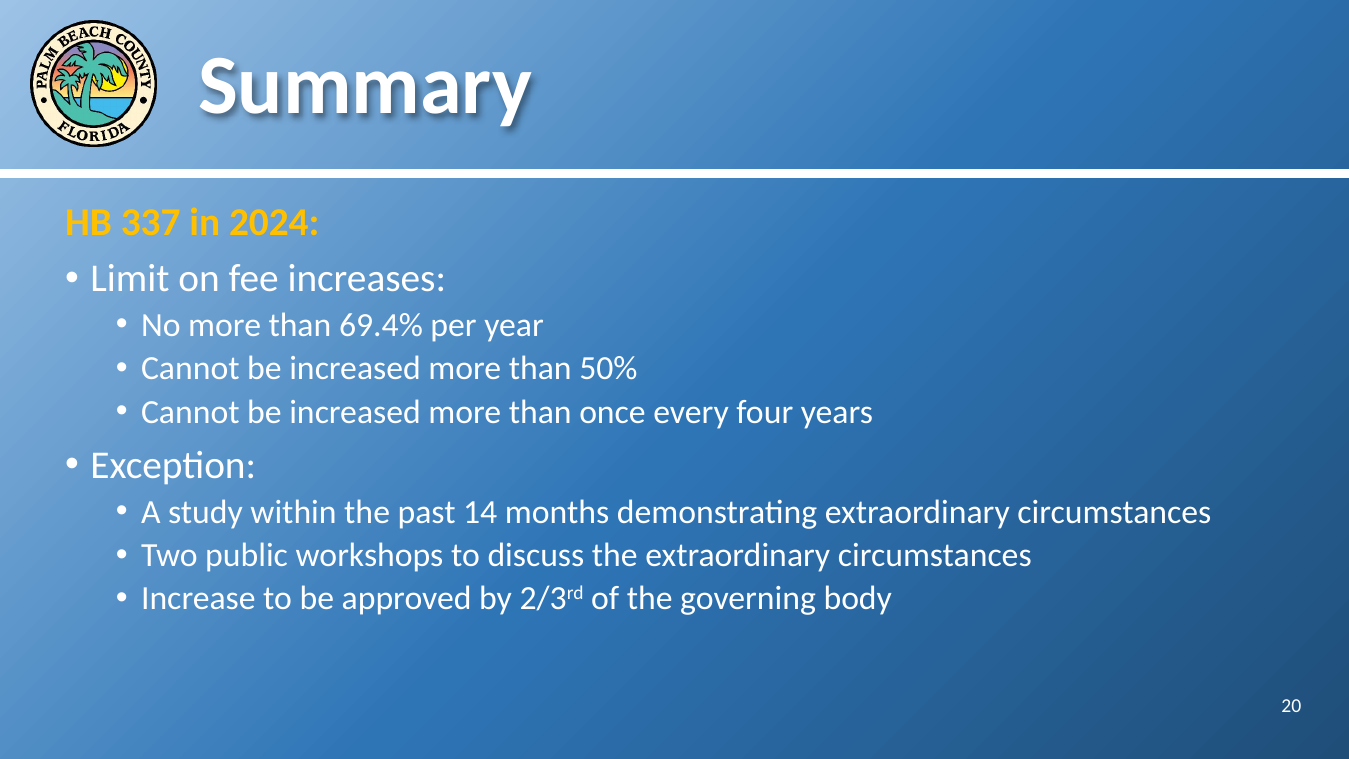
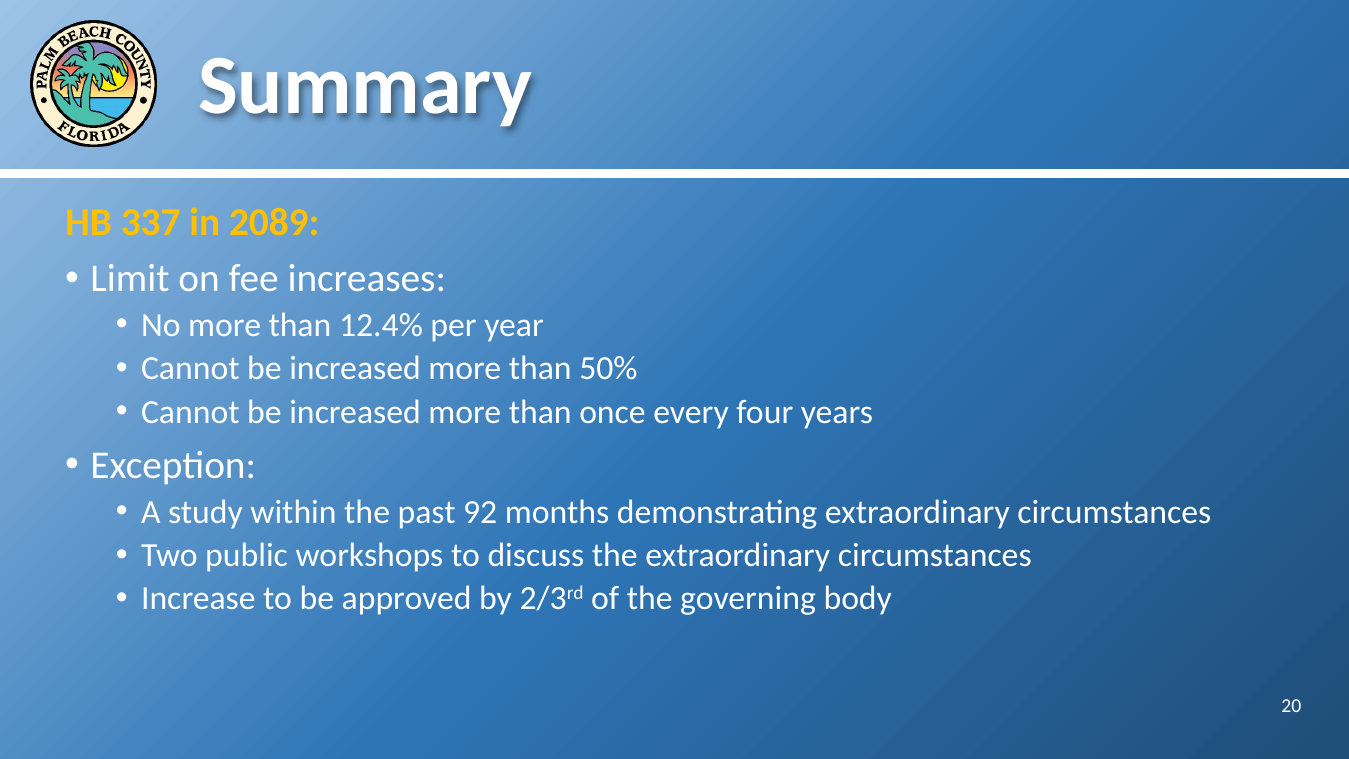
2024: 2024 -> 2089 (274, 222)
69.4%: 69.4% -> 12.4% (381, 325)
14: 14 -> 92 (480, 512)
